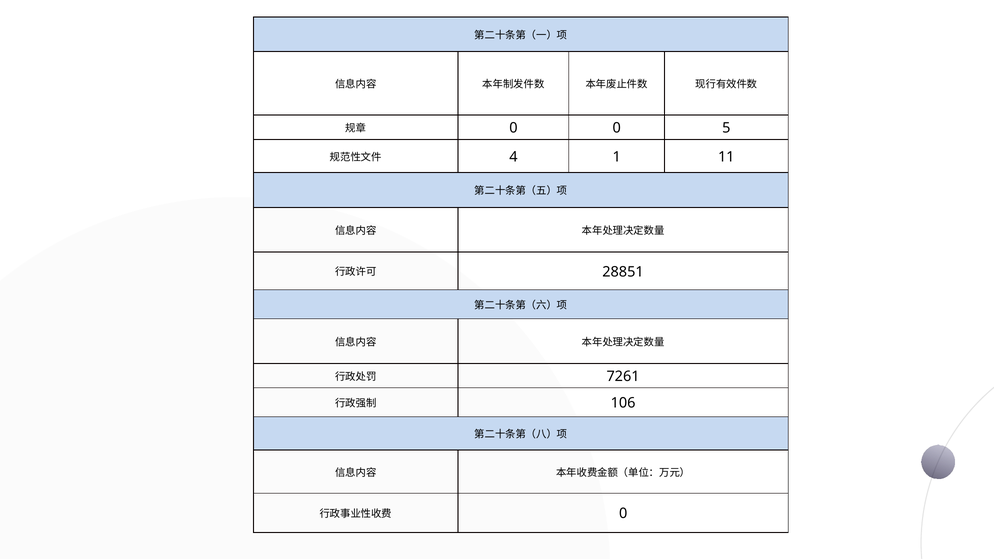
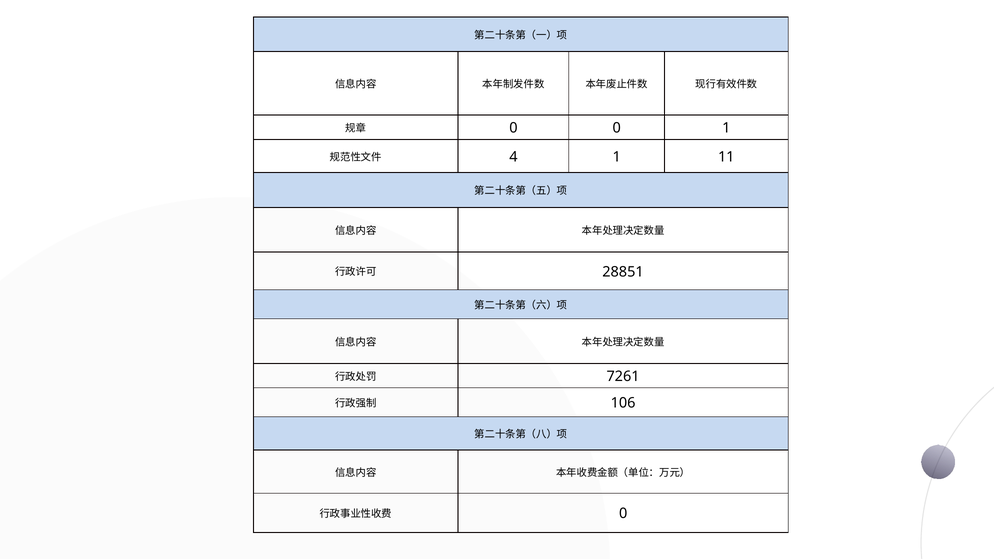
0 5: 5 -> 1 (726, 128)
